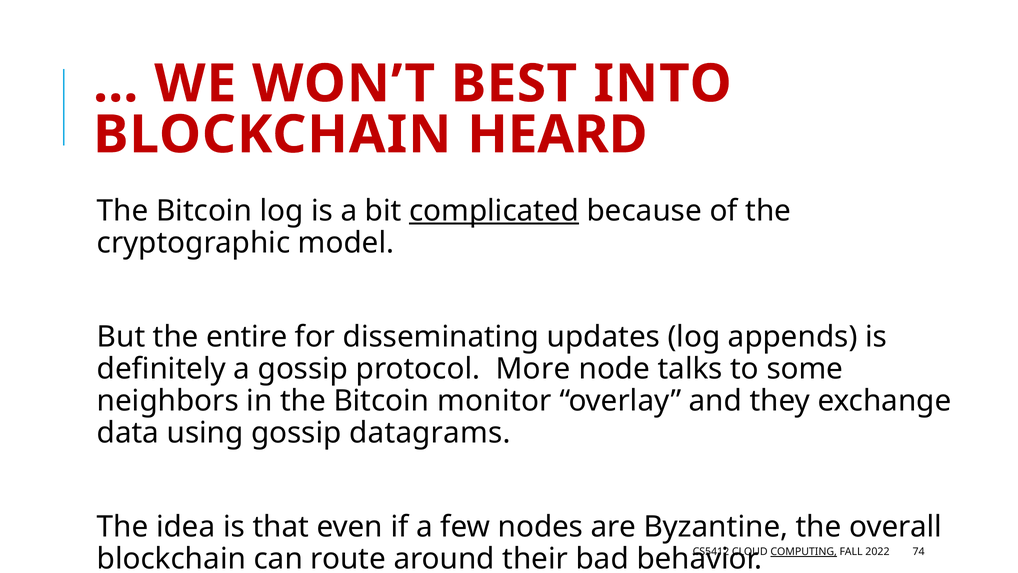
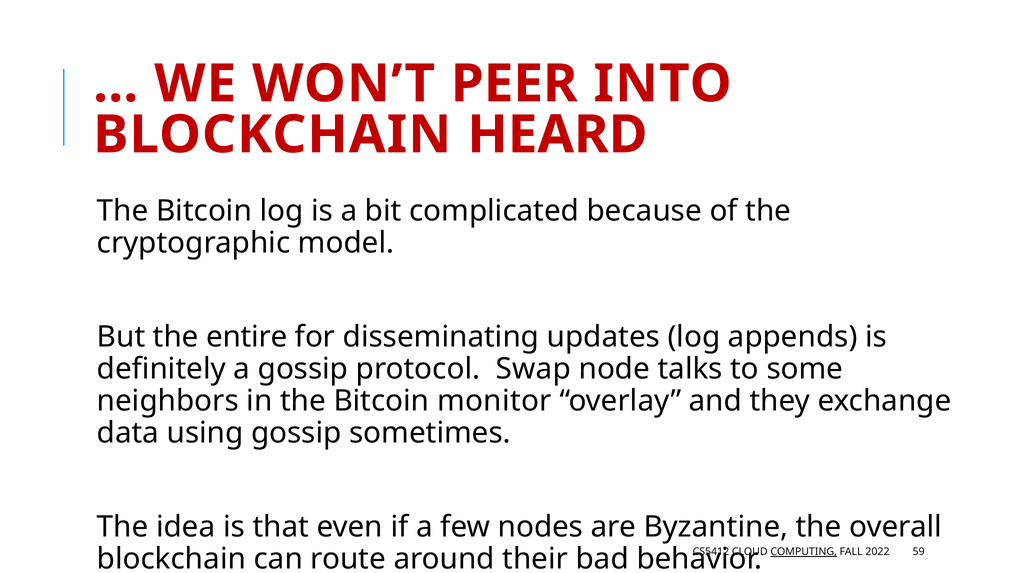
BEST: BEST -> PEER (514, 84)
complicated underline: present -> none (494, 211)
More: More -> Swap (533, 369)
datagrams: datagrams -> sometimes (430, 433)
74: 74 -> 59 (919, 552)
